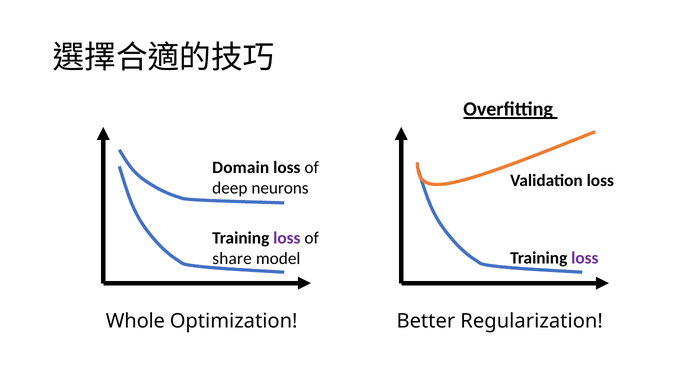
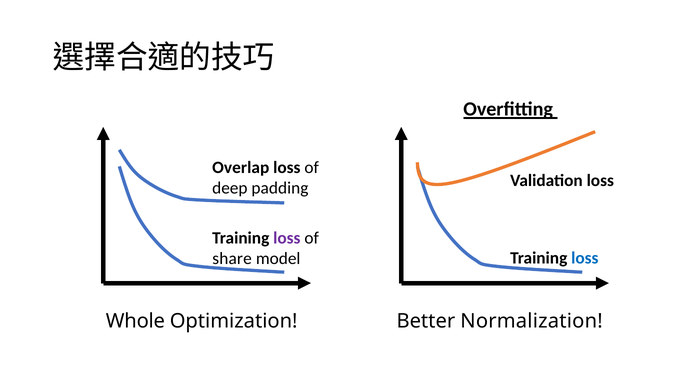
Domain: Domain -> Overlap (241, 168)
neurons: neurons -> padding (280, 188)
loss colour: purple -> blue (585, 259)
Regularization: Regularization -> Normalization (532, 322)
